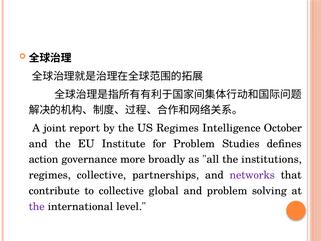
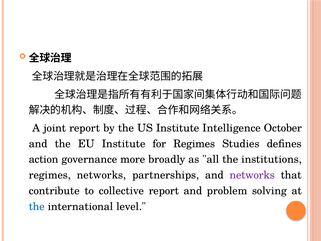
US Regimes: Regimes -> Institute (178, 128)
for Problem: Problem -> Regimes (194, 144)
regimes collective: collective -> networks (102, 175)
collective global: global -> report (164, 191)
the colour: purple -> blue (37, 206)
